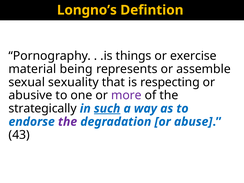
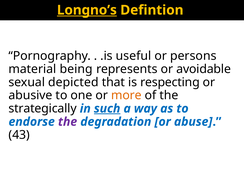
Longno’s underline: none -> present (87, 10)
things: things -> useful (134, 56)
exercise: exercise -> persons (193, 56)
assemble: assemble -> avoidable (204, 69)
sexuality: sexuality -> depicted (73, 82)
more colour: purple -> orange (126, 95)
